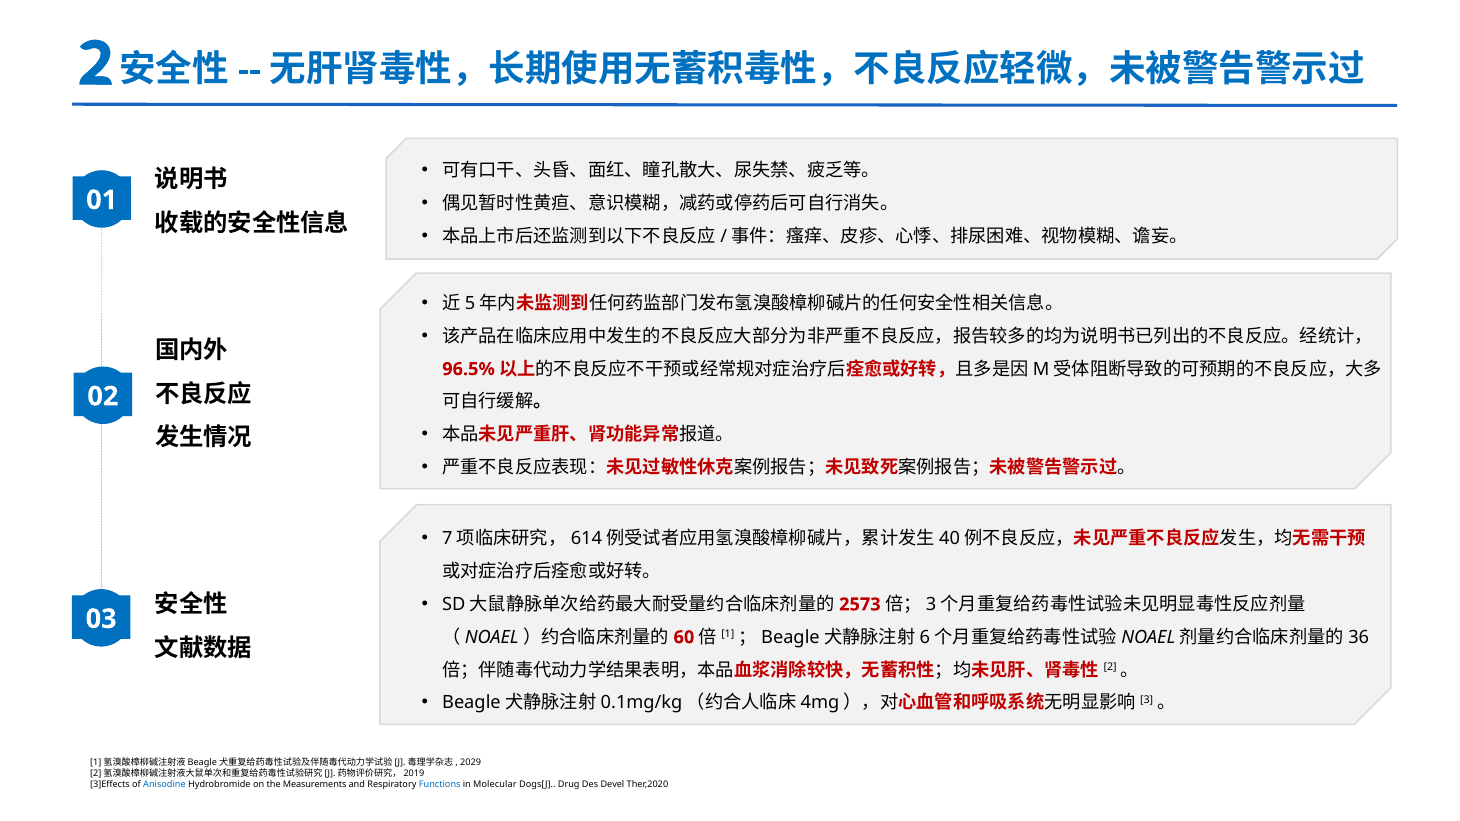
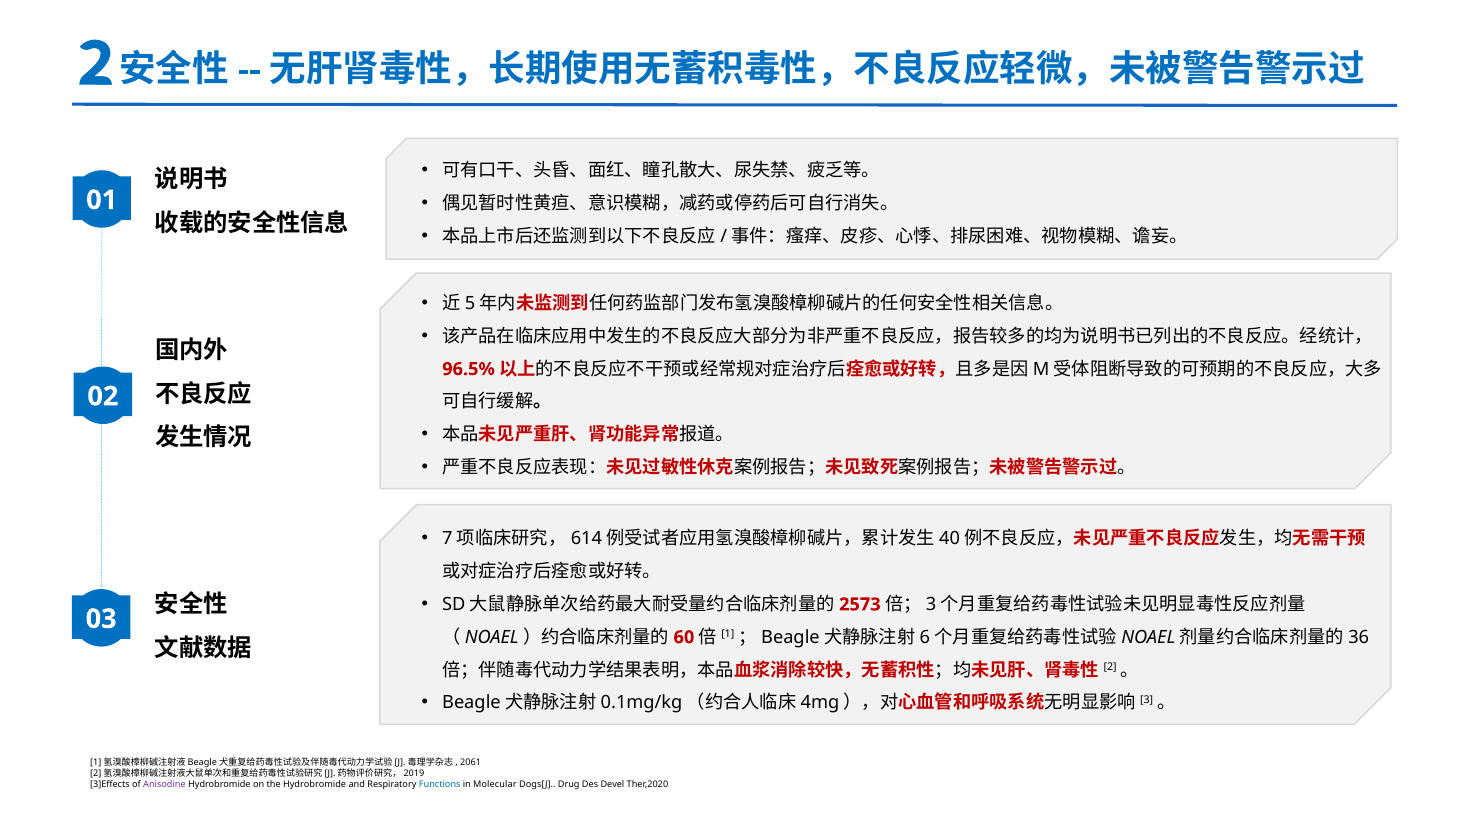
2029: 2029 -> 2061 (471, 763)
Anisodine colour: blue -> purple (164, 785)
the Measurements: Measurements -> Hydrobromide (315, 785)
